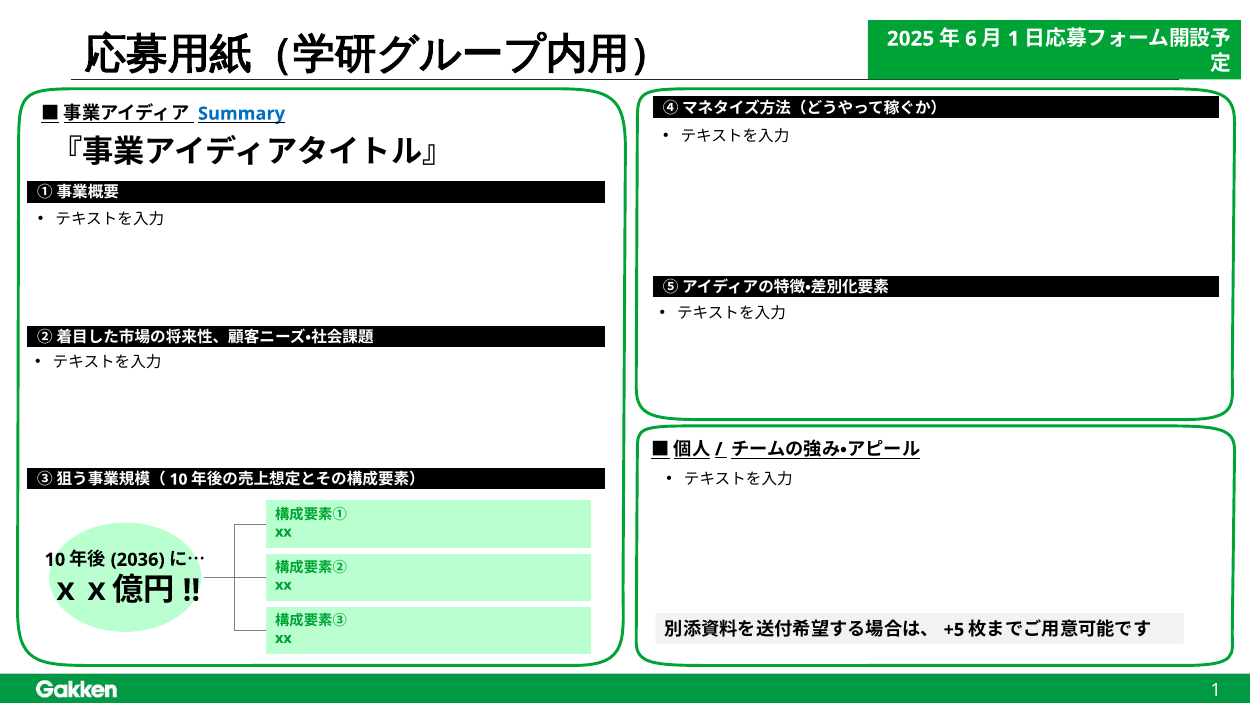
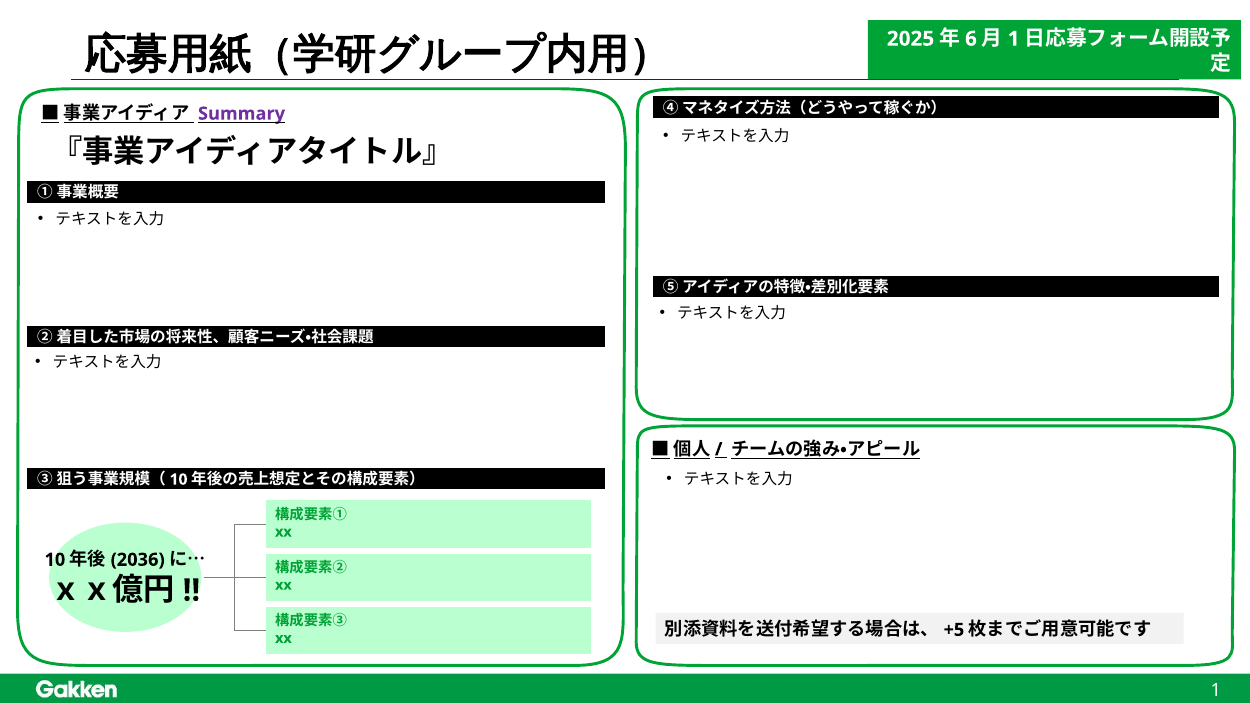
Summary colour: blue -> purple (242, 114)
